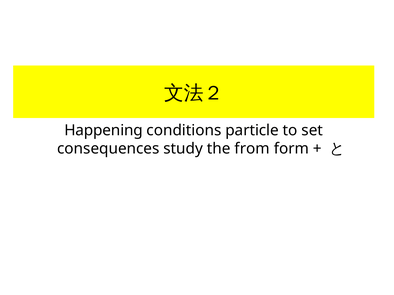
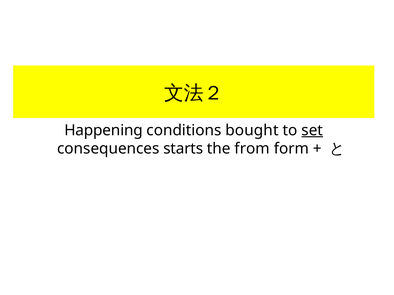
particle: particle -> bought (252, 130)
set underline: none -> present (312, 130)
study: study -> starts (183, 149)
